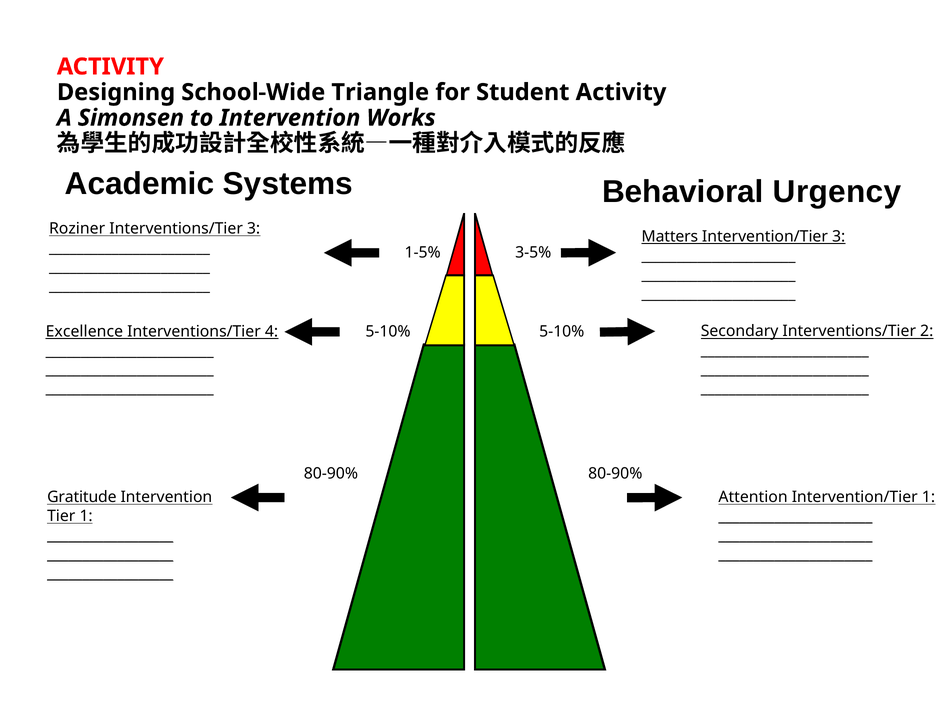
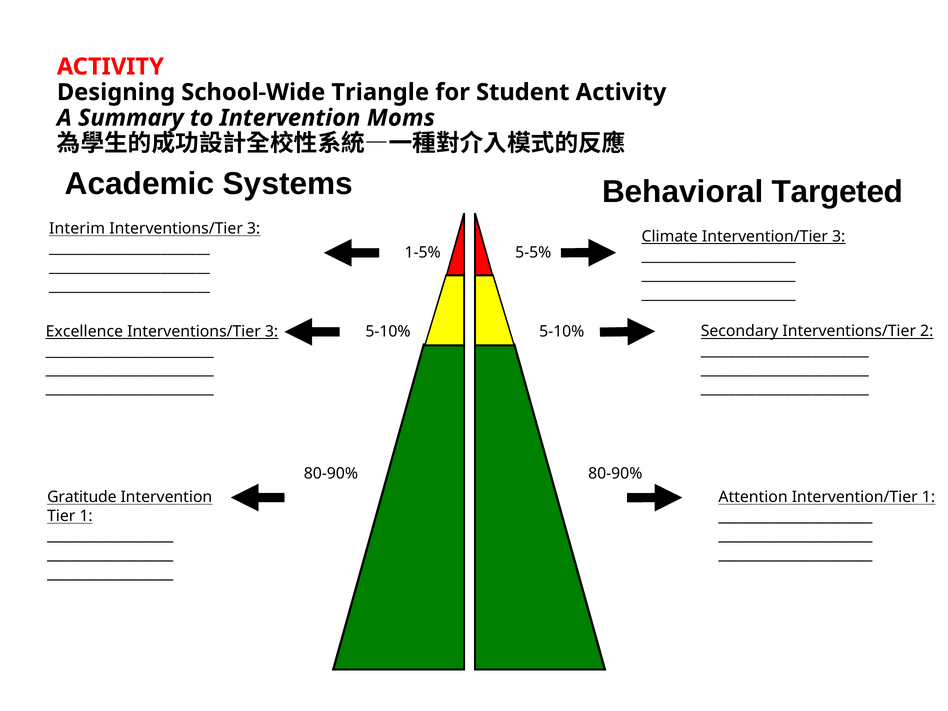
Simonsen: Simonsen -> Summary (131, 118)
Works: Works -> Moms (401, 118)
Urgency: Urgency -> Targeted (837, 192)
Roziner: Roziner -> Interim (77, 229)
Matters: Matters -> Climate (670, 236)
3-5%: 3-5% -> 5-5% (533, 252)
4: 4 -> 3 (272, 331)
